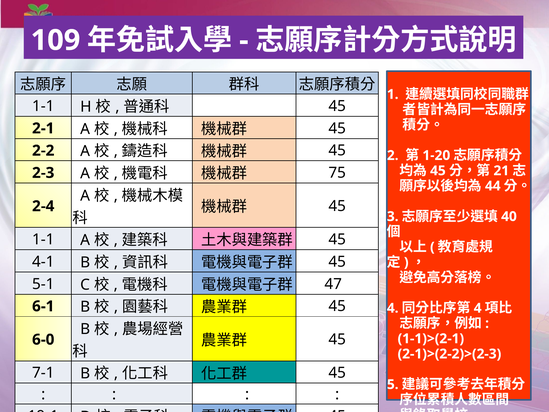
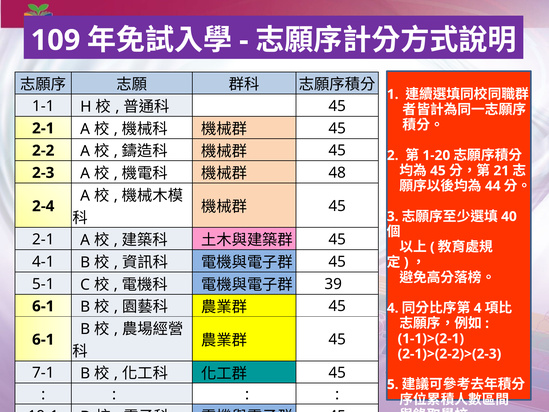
75: 75 -> 48 (337, 173)
1-1: 1-1 -> 2-1 (43, 239)
47: 47 -> 39 (333, 284)
6-0: 6-0 -> 6-1 (43, 339)
